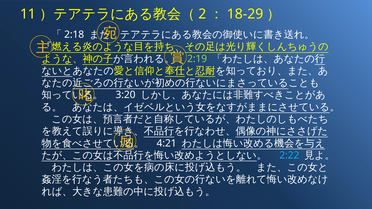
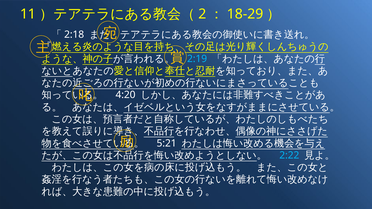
2:19 colour: light green -> light blue (197, 59)
3:20: 3:20 -> 4:20 (126, 95)
4:21: 4:21 -> 5:21 (167, 143)
